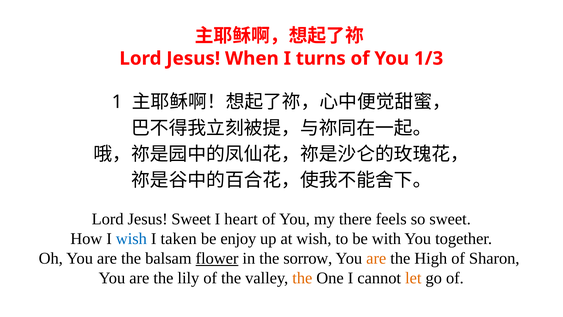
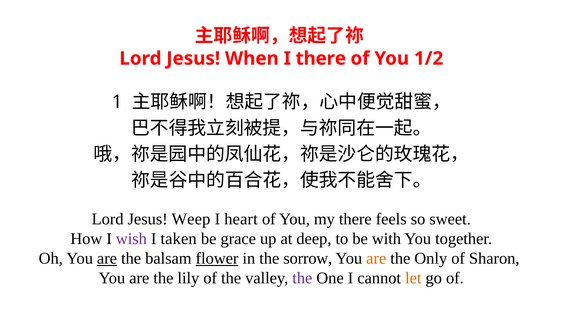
I turns: turns -> there (321, 58)
1/3: 1/3 -> 1/2 (429, 58)
Jesus Sweet: Sweet -> Weep (191, 219)
wish colour: blue -> purple (131, 238)
enjoy: enjoy -> grace (238, 238)
at wish: wish -> deep (314, 238)
are underline: none -> present (107, 258)
High: High -> Only (431, 258)
the colour: orange -> purple (302, 278)
